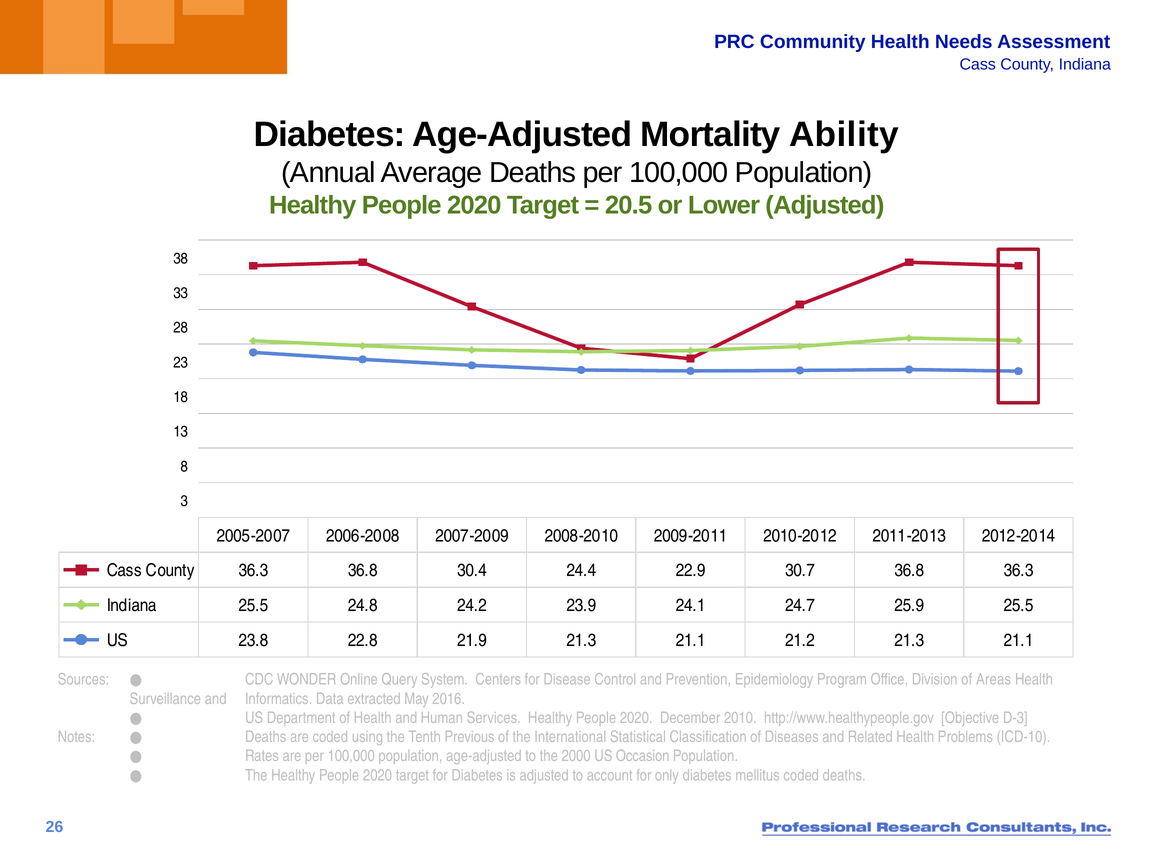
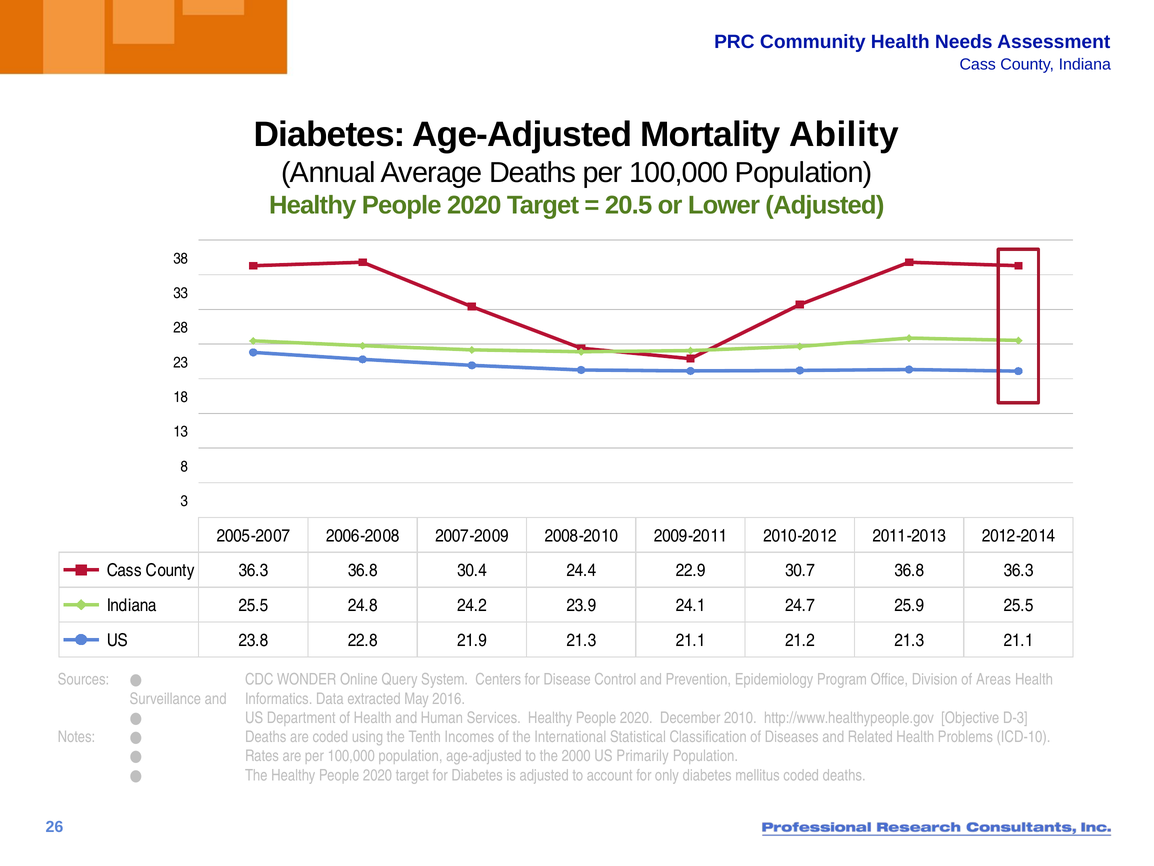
Previous: Previous -> Incomes (469, 737)
Occasion: Occasion -> Primarily (643, 756)
